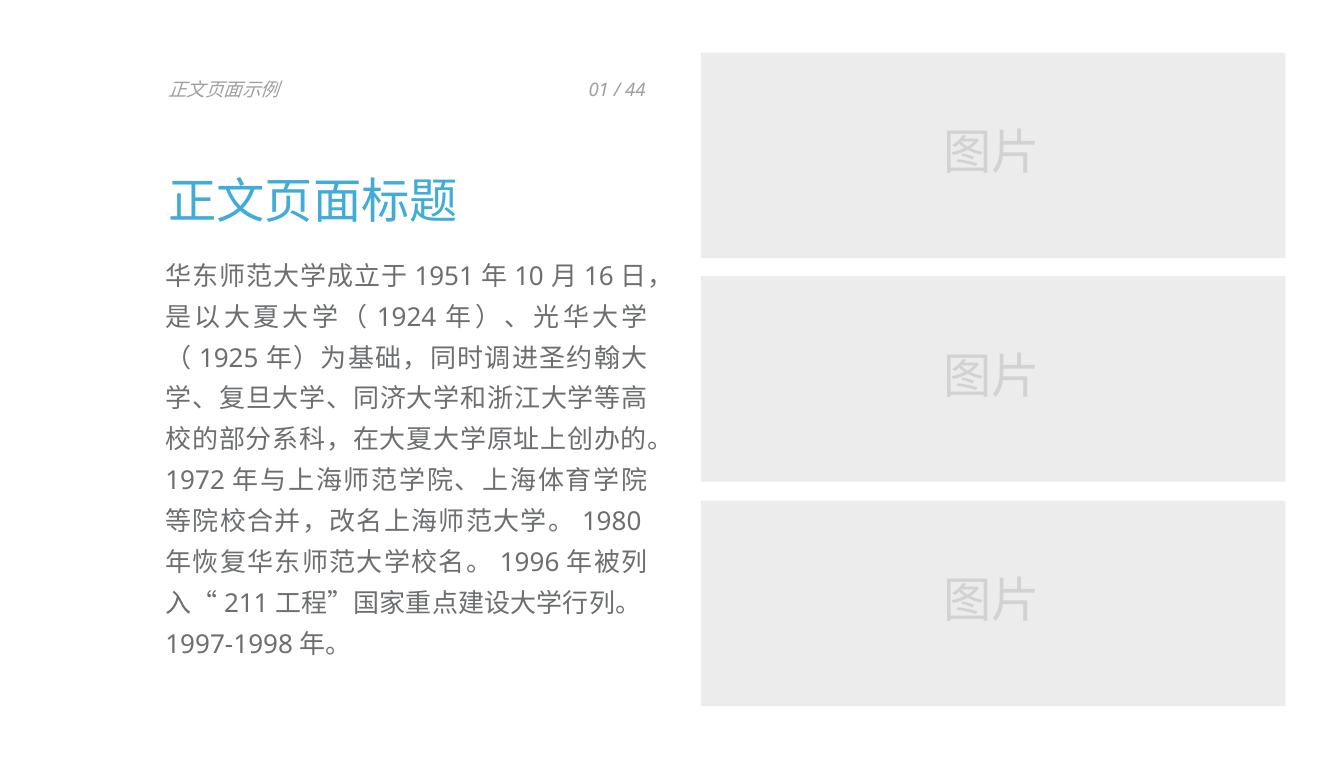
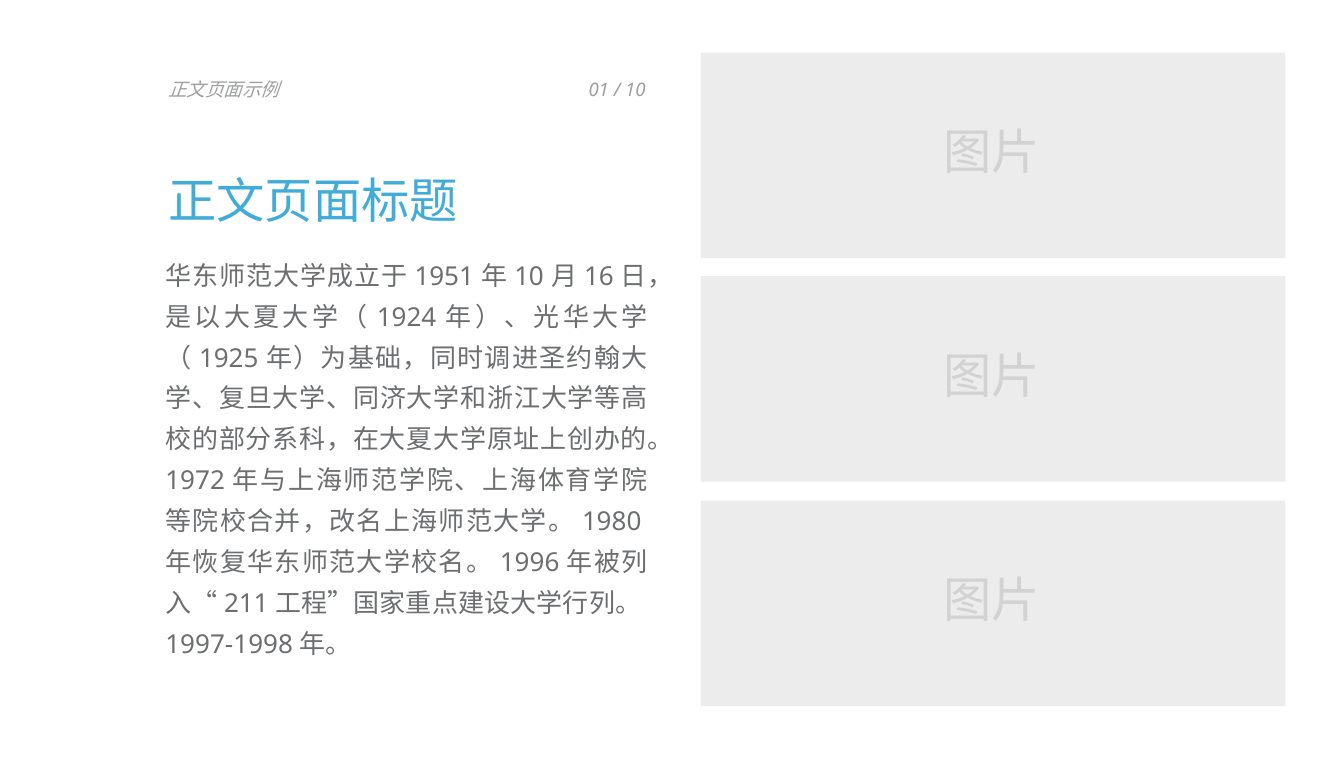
44: 44 -> 10 (635, 90)
